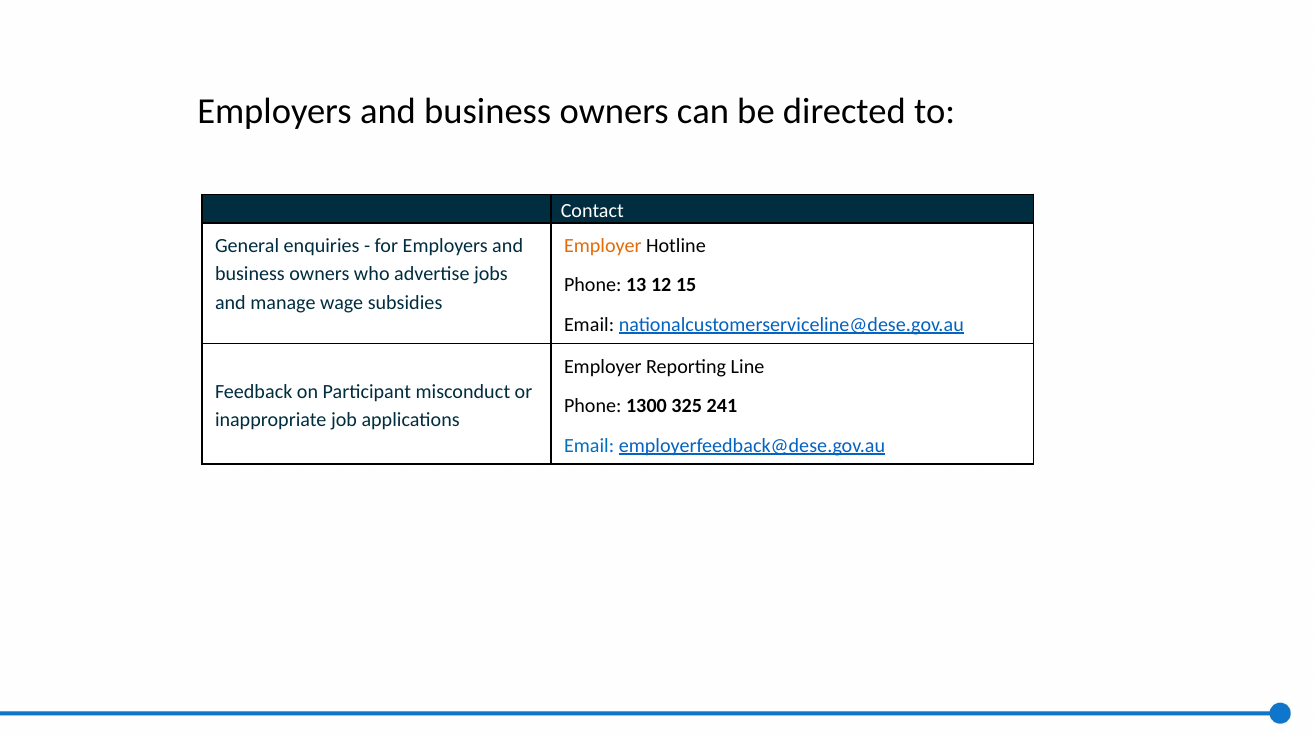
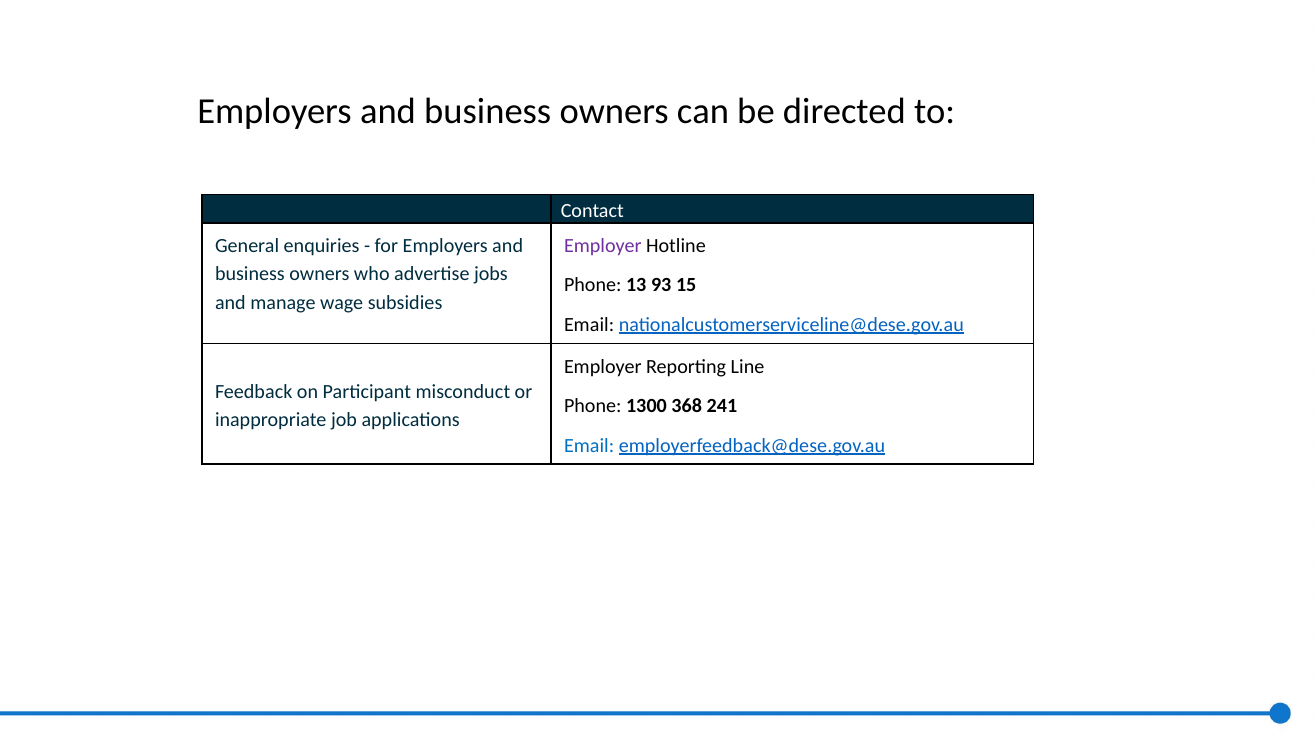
Employer colour: orange -> purple (603, 246)
12: 12 -> 93 (661, 285)
325: 325 -> 368 (687, 406)
